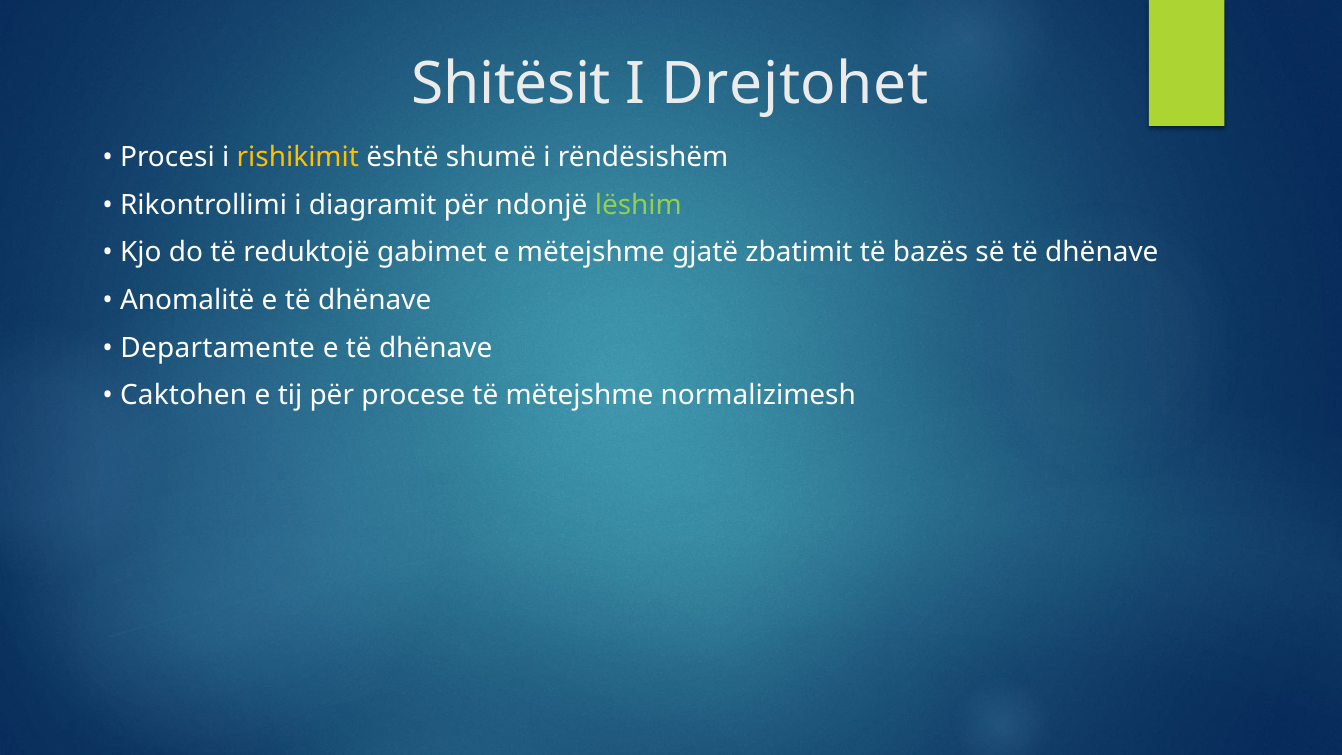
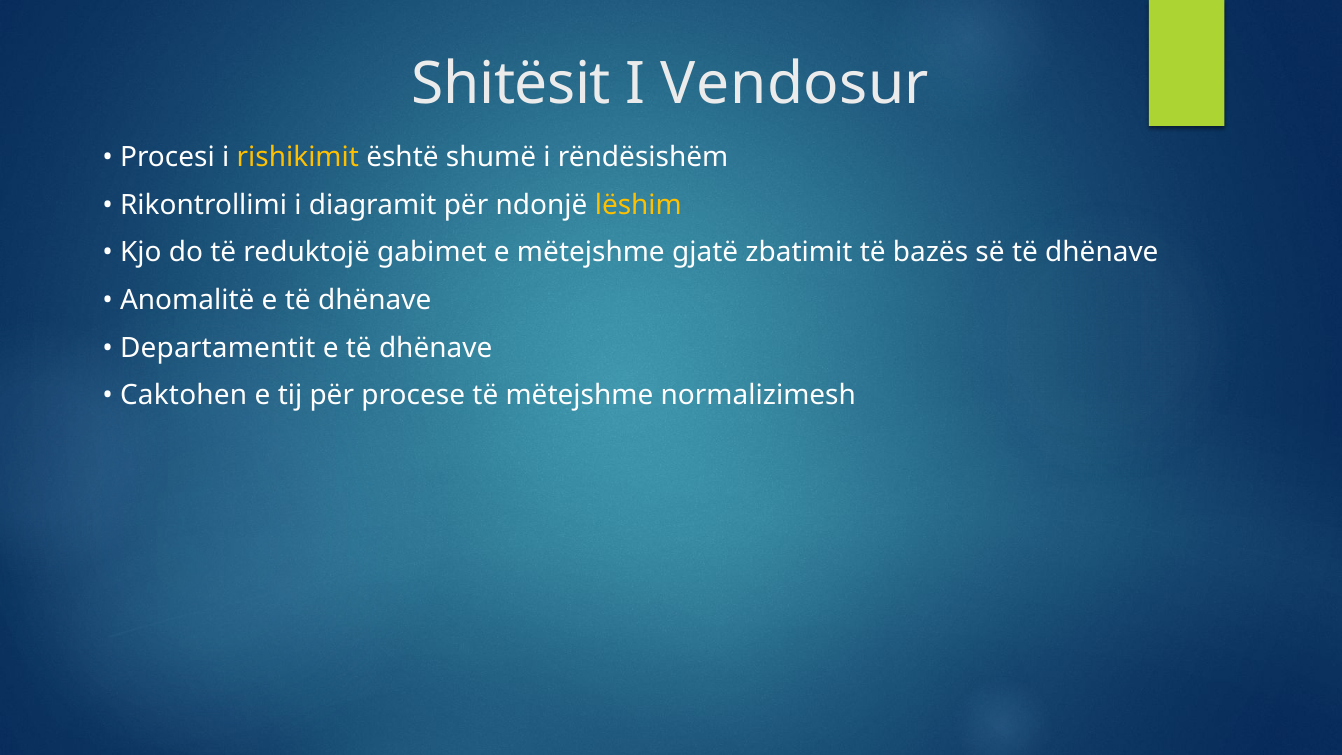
Drejtohet: Drejtohet -> Vendosur (795, 85)
lëshim colour: light green -> yellow (638, 205)
Departamente: Departamente -> Departamentit (218, 348)
